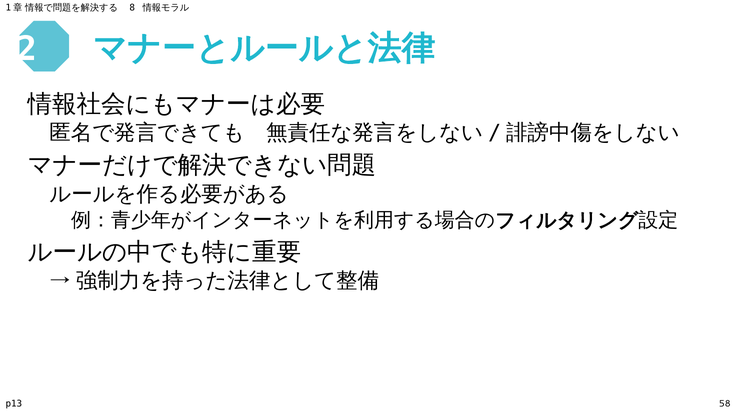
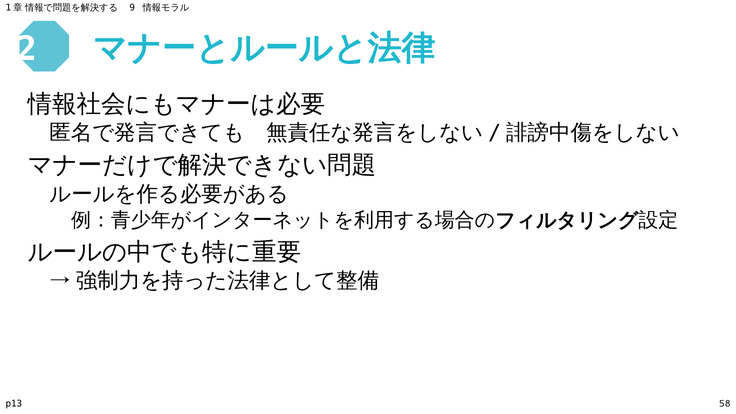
8: 8 -> 9 (132, 8)
